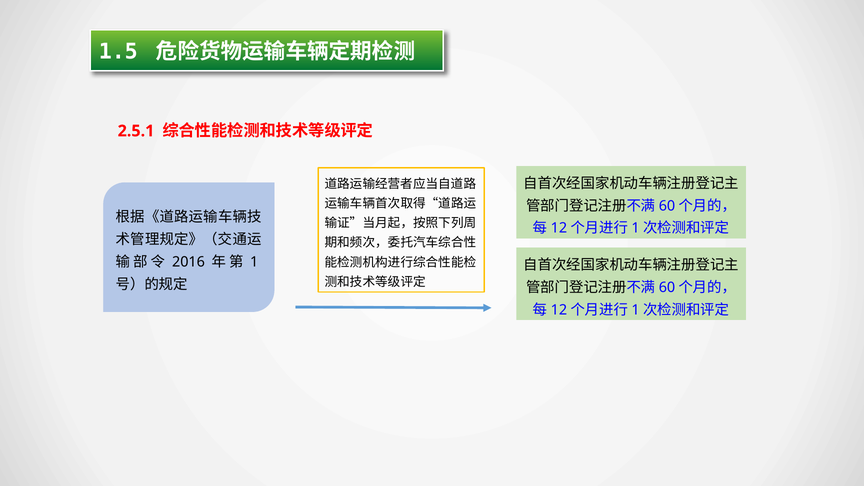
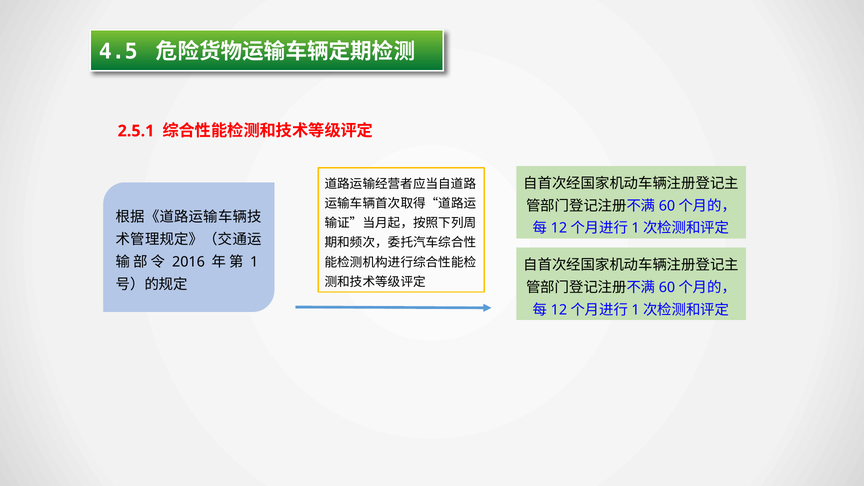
1.5: 1.5 -> 4.5 (118, 52)
